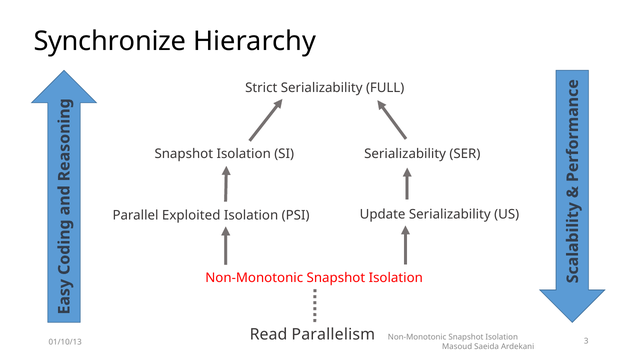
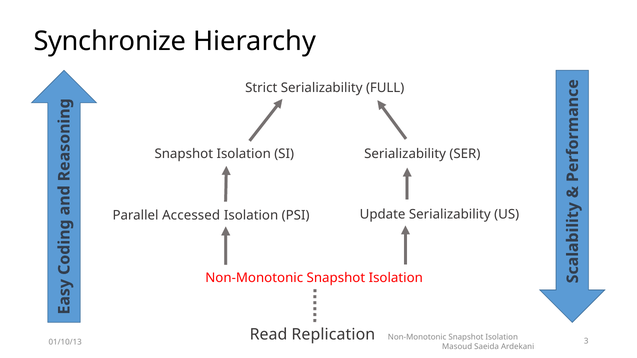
Exploited: Exploited -> Accessed (191, 215)
Parallelism: Parallelism -> Replication (333, 335)
